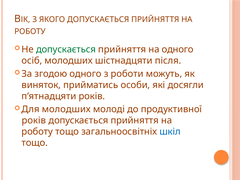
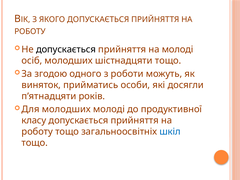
допускається colour: green -> black (66, 49)
на одного: одного -> молоді (178, 49)
шістнадцяти після: після -> тощо (168, 61)
років: років -> класу (34, 120)
